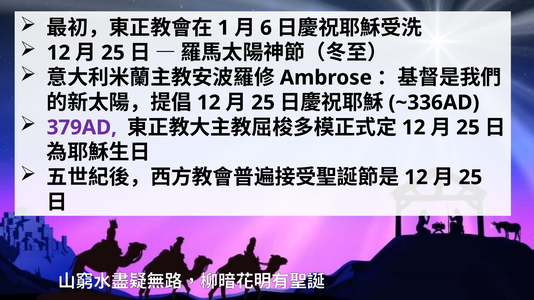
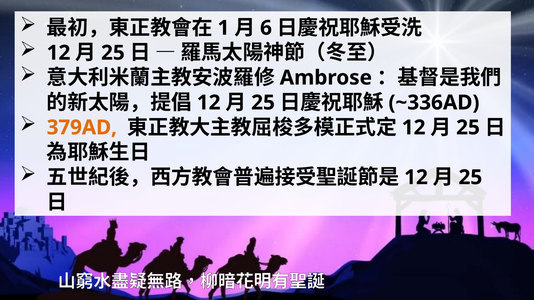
379AD colour: purple -> orange (82, 128)
